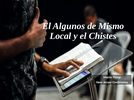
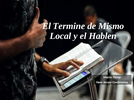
Algunos: Algunos -> Termine (69, 26)
Chistes: Chistes -> Hablen (103, 36)
